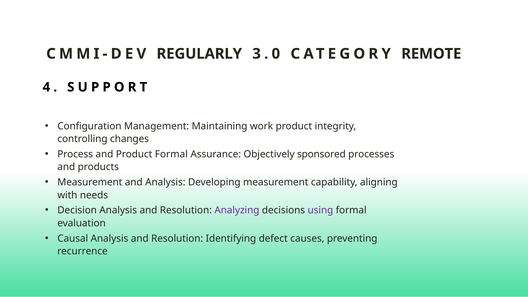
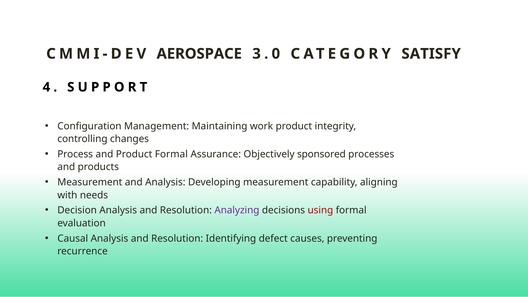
REGULARLY: REGULARLY -> AEROSPACE (199, 54)
REMOTE: REMOTE -> SATISFY (431, 54)
using colour: purple -> red (320, 210)
